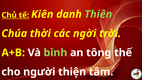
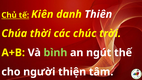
Thiên colour: light green -> white (98, 14)
ngời: ngời -> chúc (85, 33)
tông: tông -> ngút (99, 53)
